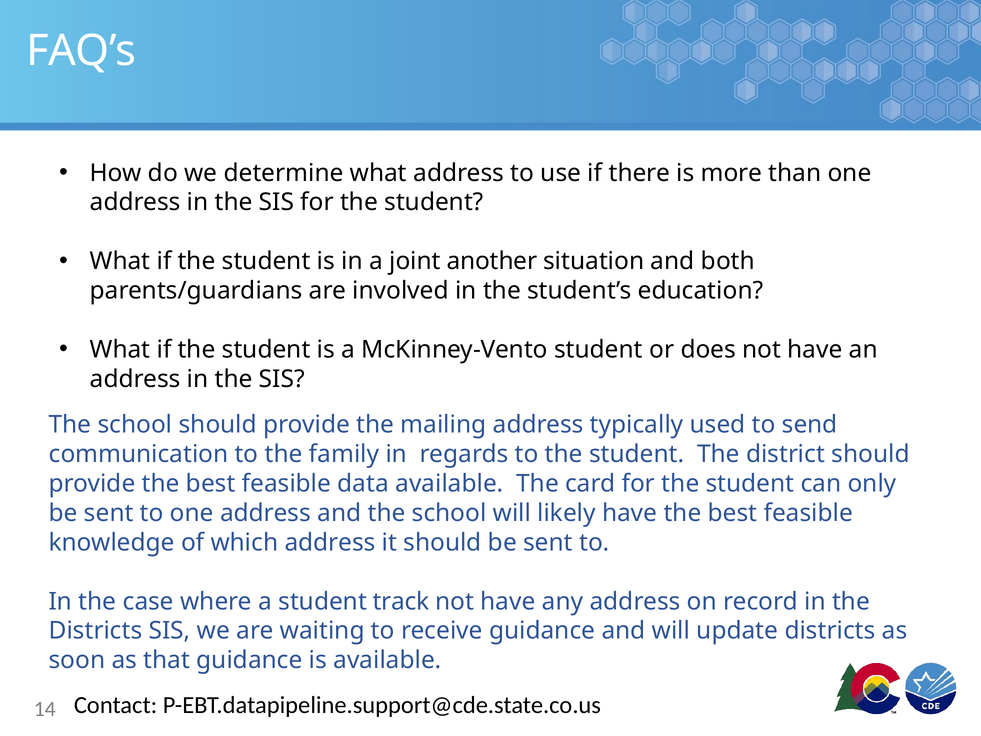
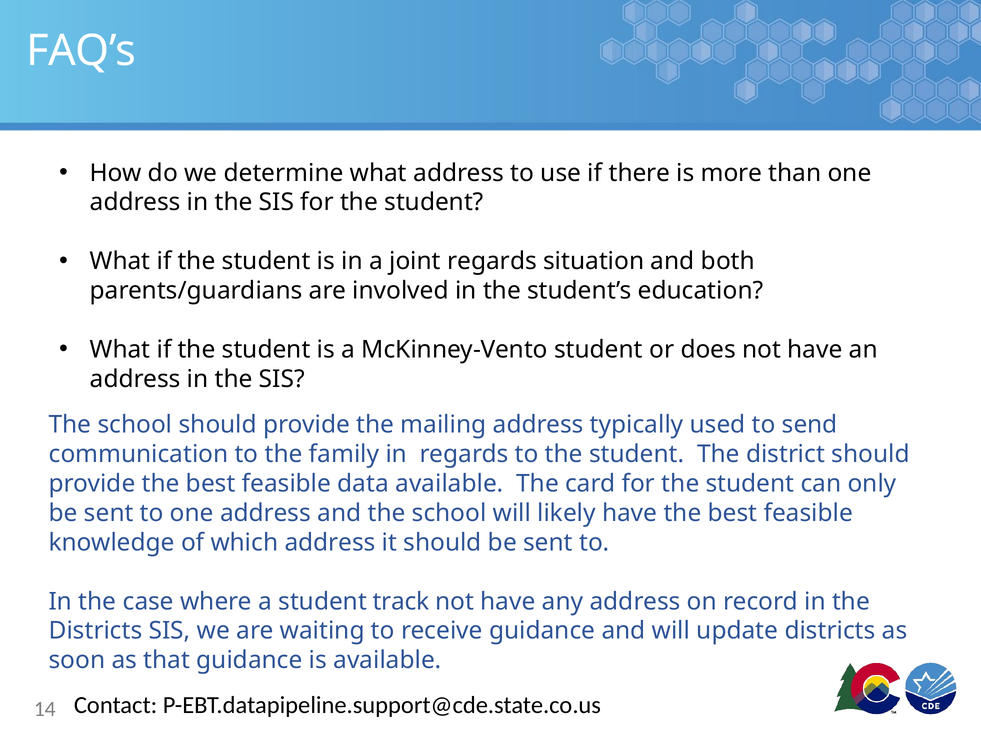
joint another: another -> regards (492, 261)
